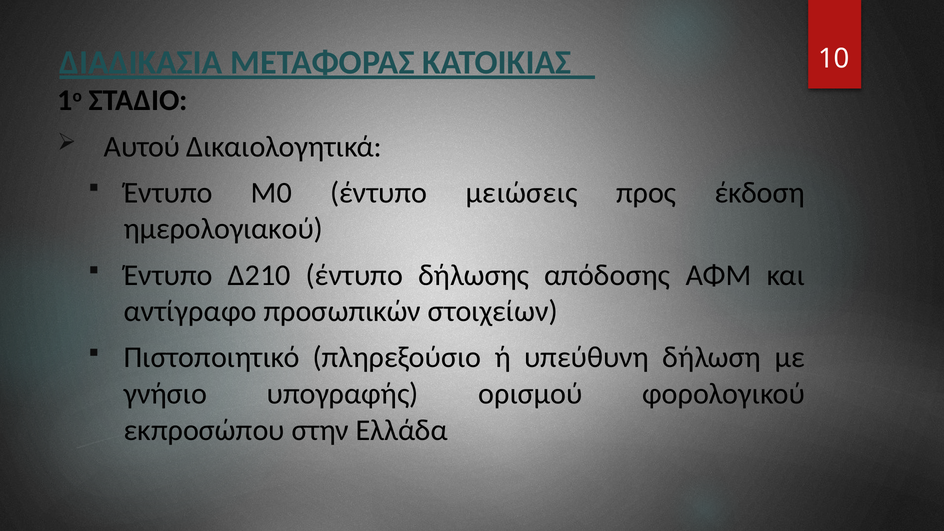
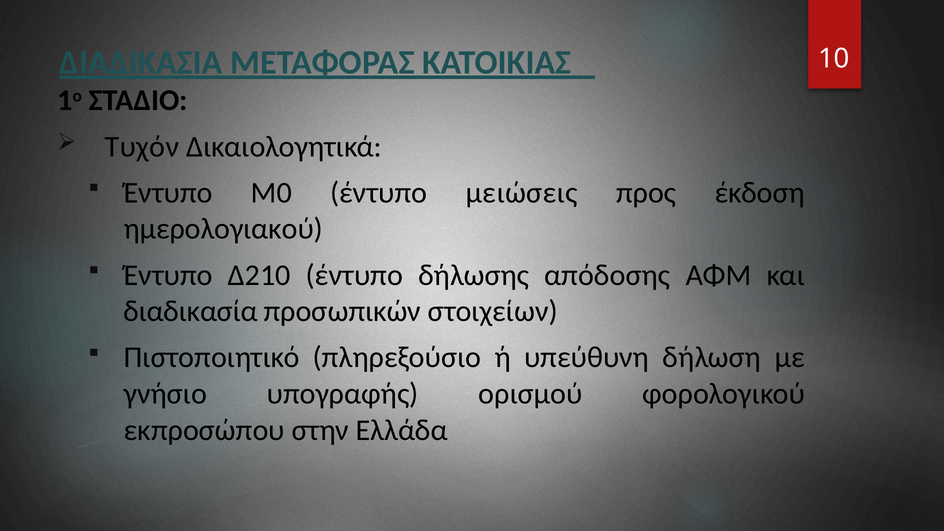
Αυτού: Αυτού -> Τυχόν (142, 147)
αντίγραφο: αντίγραφο -> διαδικασία (190, 311)
